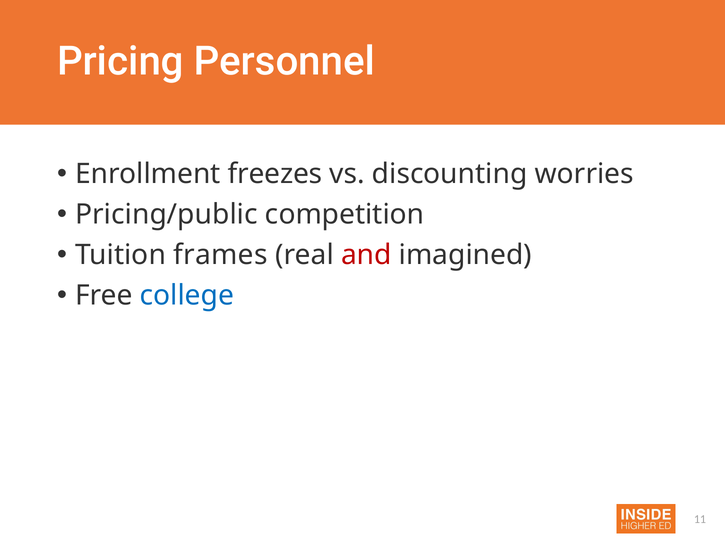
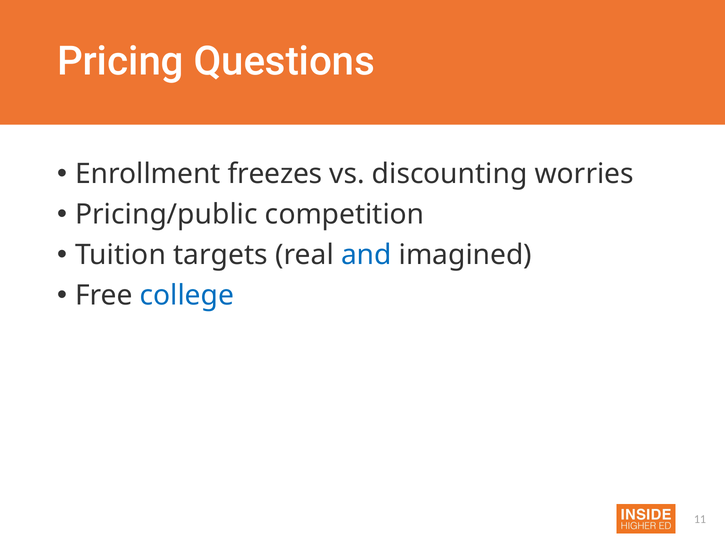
Personnel: Personnel -> Questions (284, 62)
frames: frames -> targets (221, 255)
and colour: red -> blue (366, 255)
